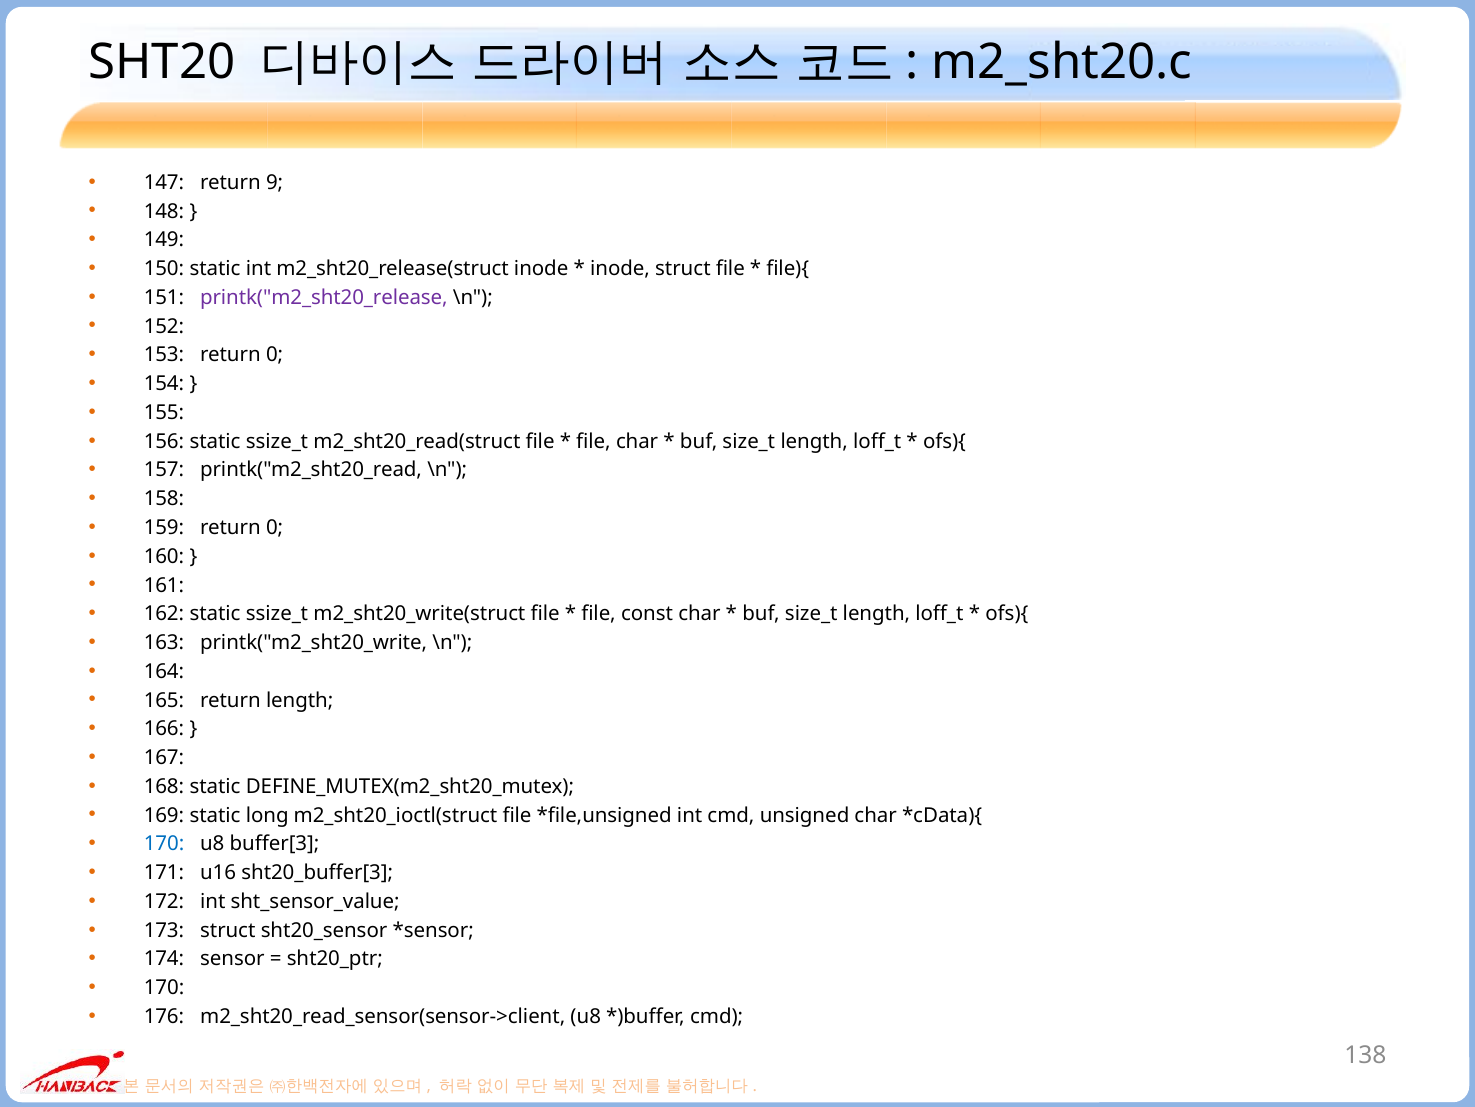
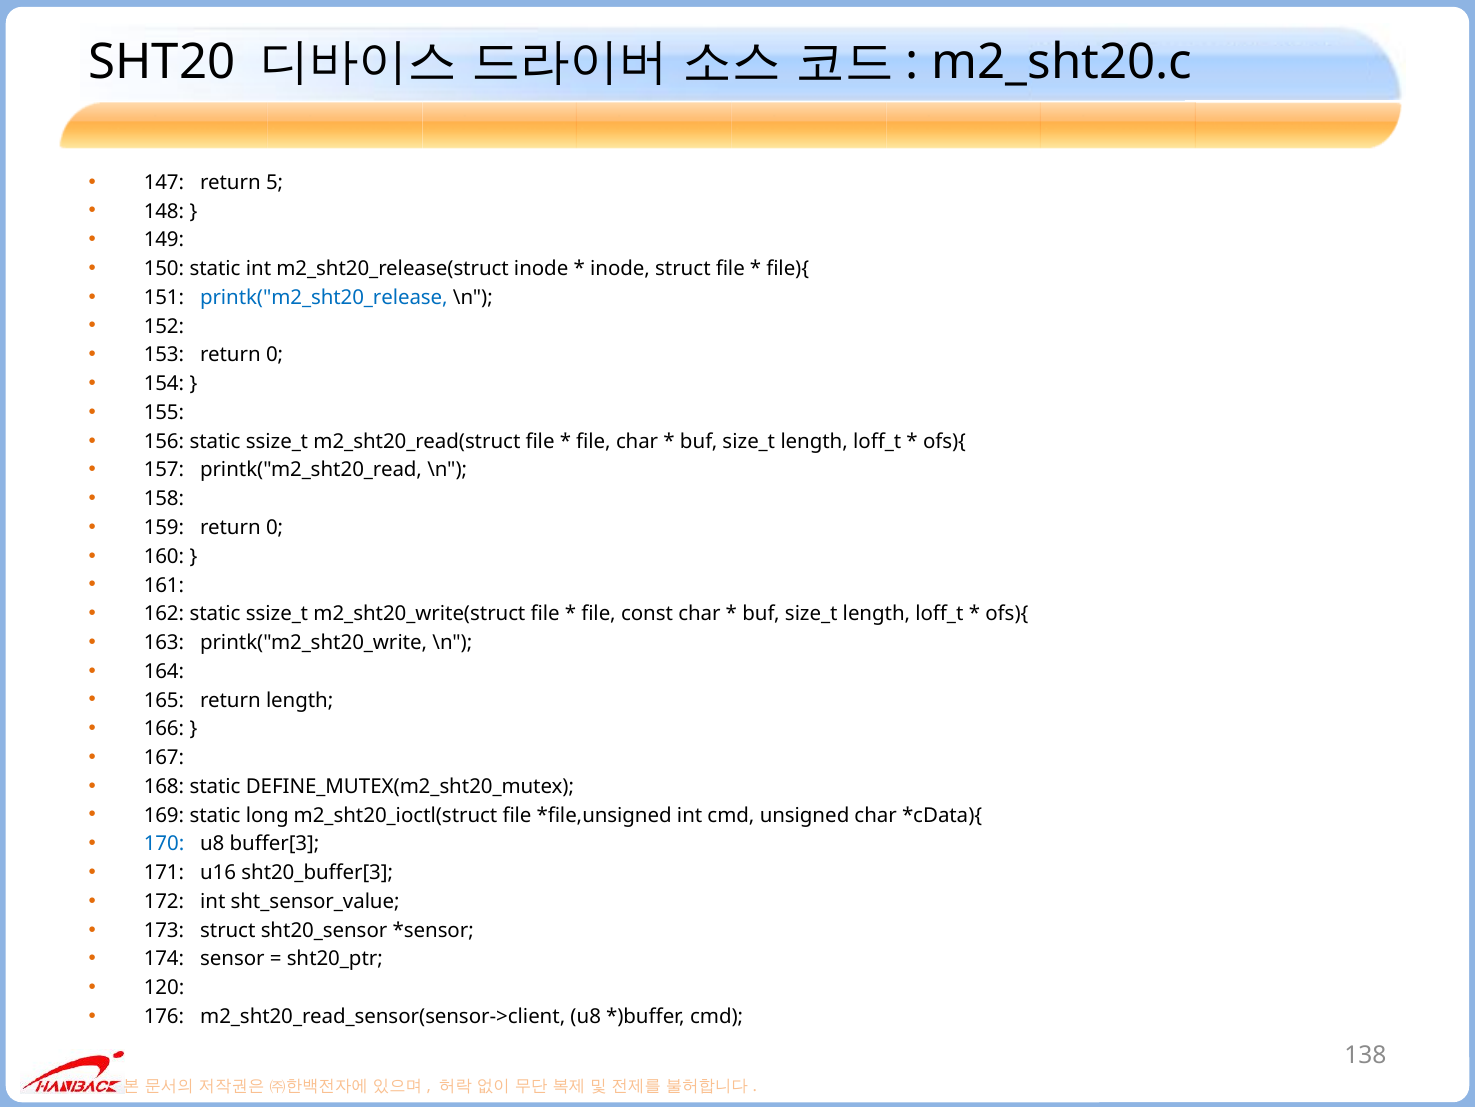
9: 9 -> 5 (275, 182)
printk("m2_sht20_release colour: purple -> blue (324, 297)
170: 170 -> 120 (164, 987)
